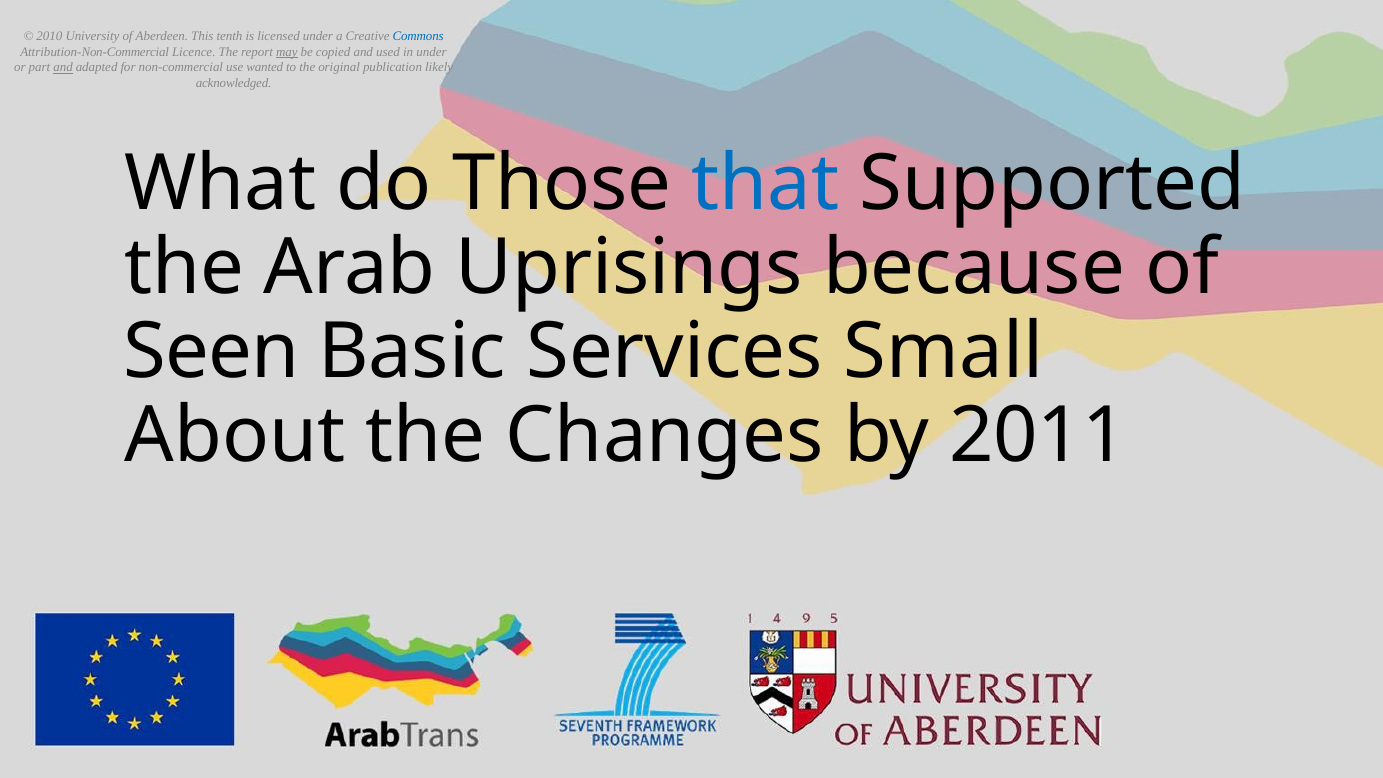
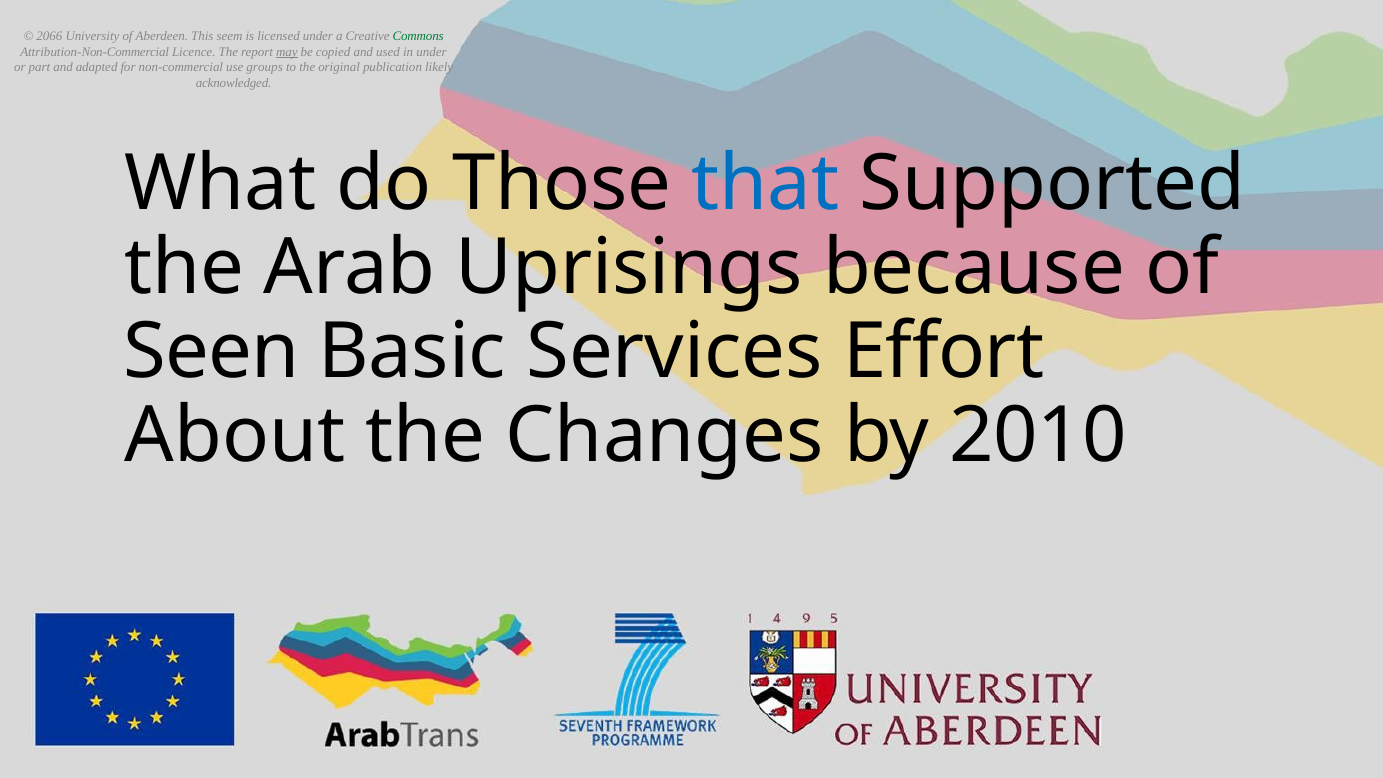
2010: 2010 -> 2066 (49, 36)
tenth: tenth -> seem (230, 36)
Commons colour: blue -> green (418, 36)
and underline: present -> none (63, 68)
wanted: wanted -> groups (265, 68)
Small: Small -> Effort (944, 352)
2011: 2011 -> 2010 (1038, 436)
